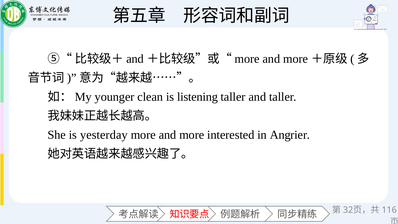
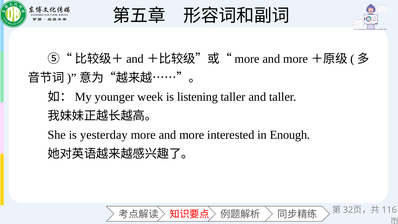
clean: clean -> week (150, 97)
Angrier: Angrier -> Enough (290, 135)
